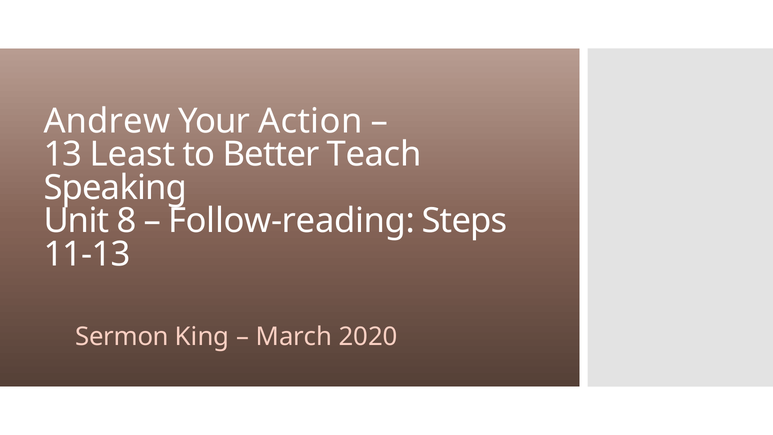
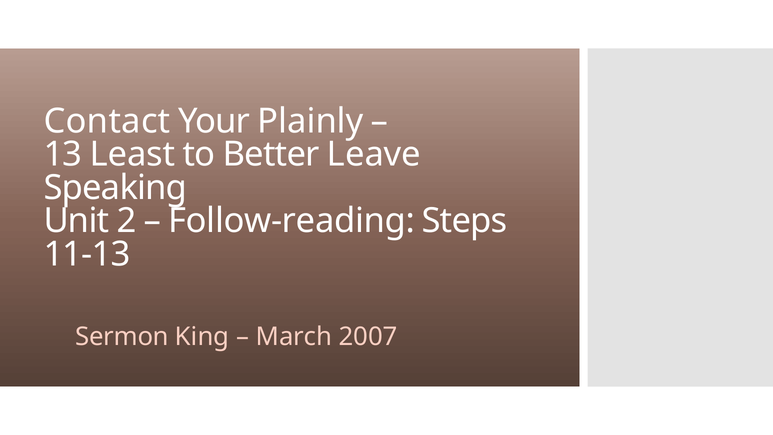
Andrew: Andrew -> Contact (107, 121)
Action: Action -> Plainly (310, 121)
Teach: Teach -> Leave (374, 154)
8: 8 -> 2 (126, 221)
2020: 2020 -> 2007 (368, 337)
